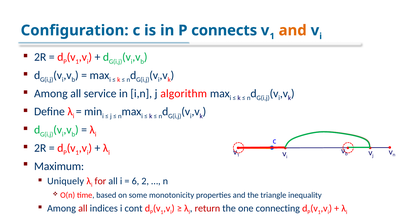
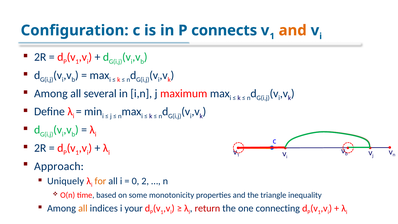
service: service -> several (100, 93)
algorithm: algorithm -> maximum (184, 93)
Maximum: Maximum -> Approach (59, 166)
for colour: red -> orange (100, 181)
6: 6 -> 0 (135, 181)
all colour: red -> orange (83, 208)
cont: cont -> your (134, 208)
